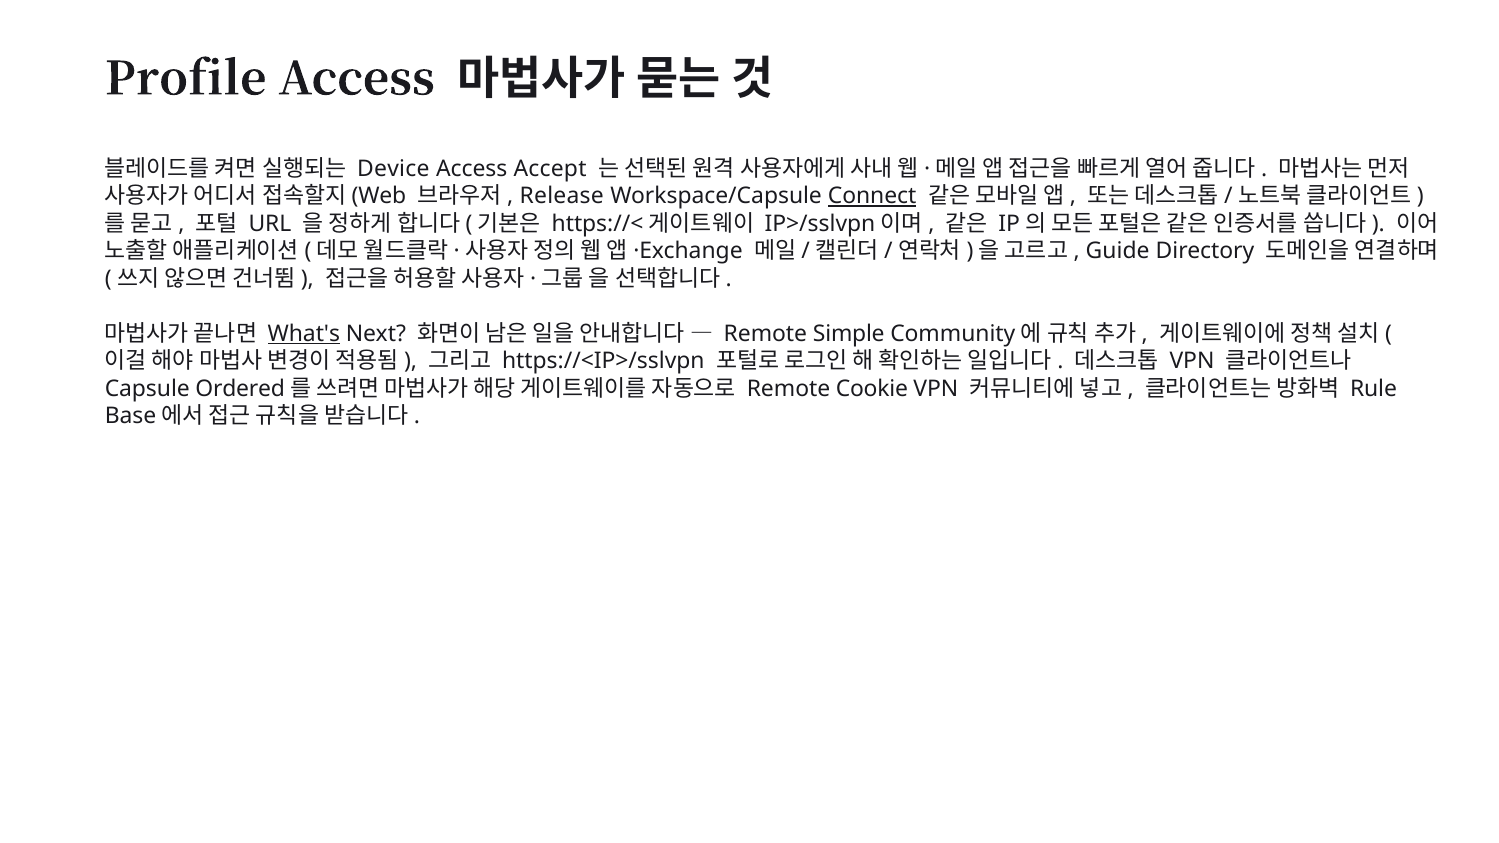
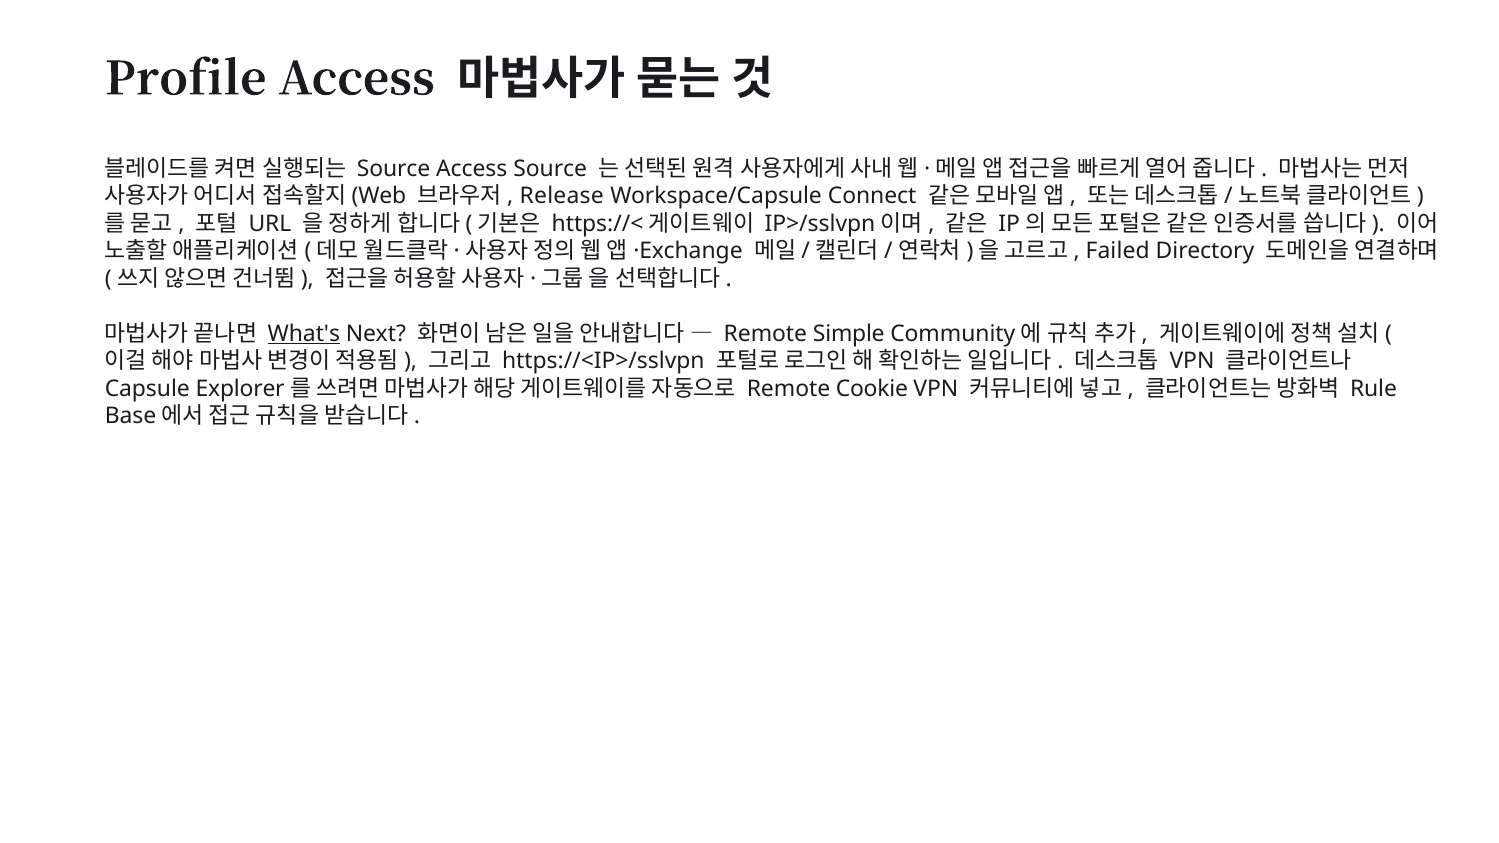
Device: Device -> Source (394, 169)
Access Accept: Accept -> Source (550, 169)
Connect underline: present -> none (872, 196)
Guide: Guide -> Failed (1118, 251)
Ordered: Ordered -> Explorer (240, 389)
